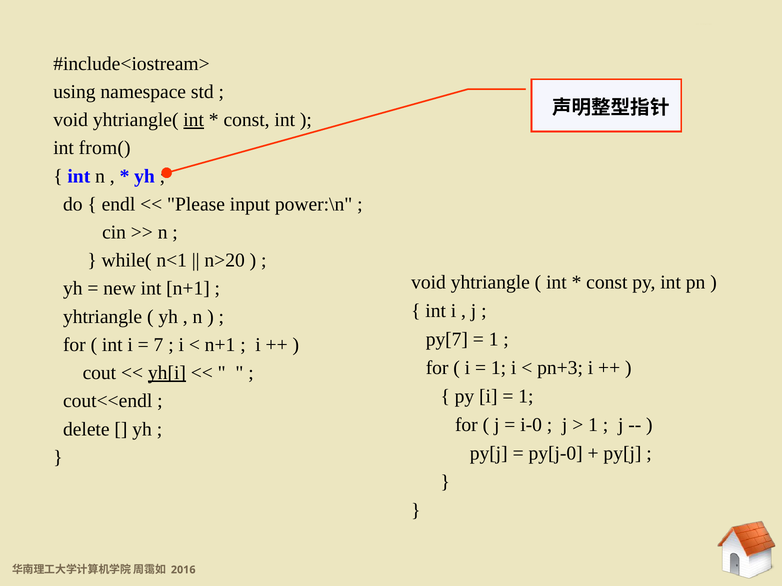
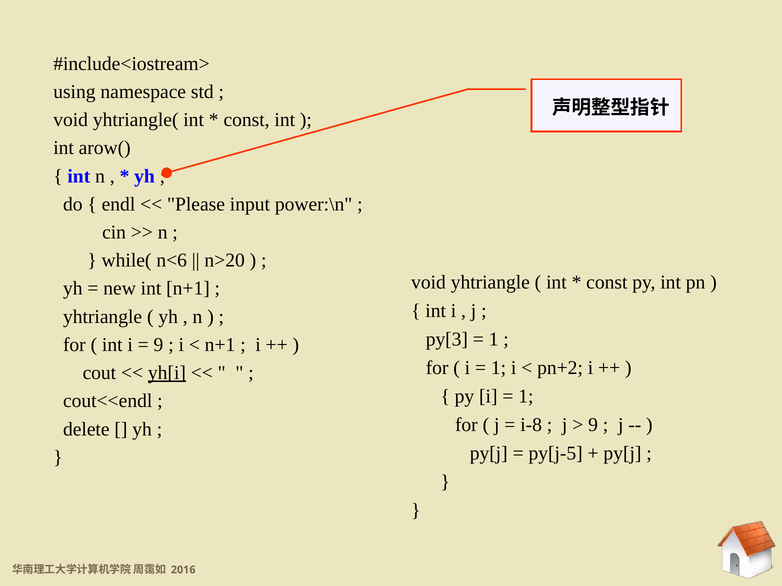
int underline: present -> none (194, 120)
from(: from( -> arow( (105, 148)
n<1: n<1 -> n<6 (172, 261)
py[7: py[7 -> py[3 (447, 339)
7: 7 -> 9 (159, 345)
pn+3: pn+3 -> pn+2 (560, 368)
i-0: i-0 -> i-8 (531, 425)
1: 1 -> 9 (593, 425)
py[j-0: py[j-0 -> py[j-5 (556, 454)
